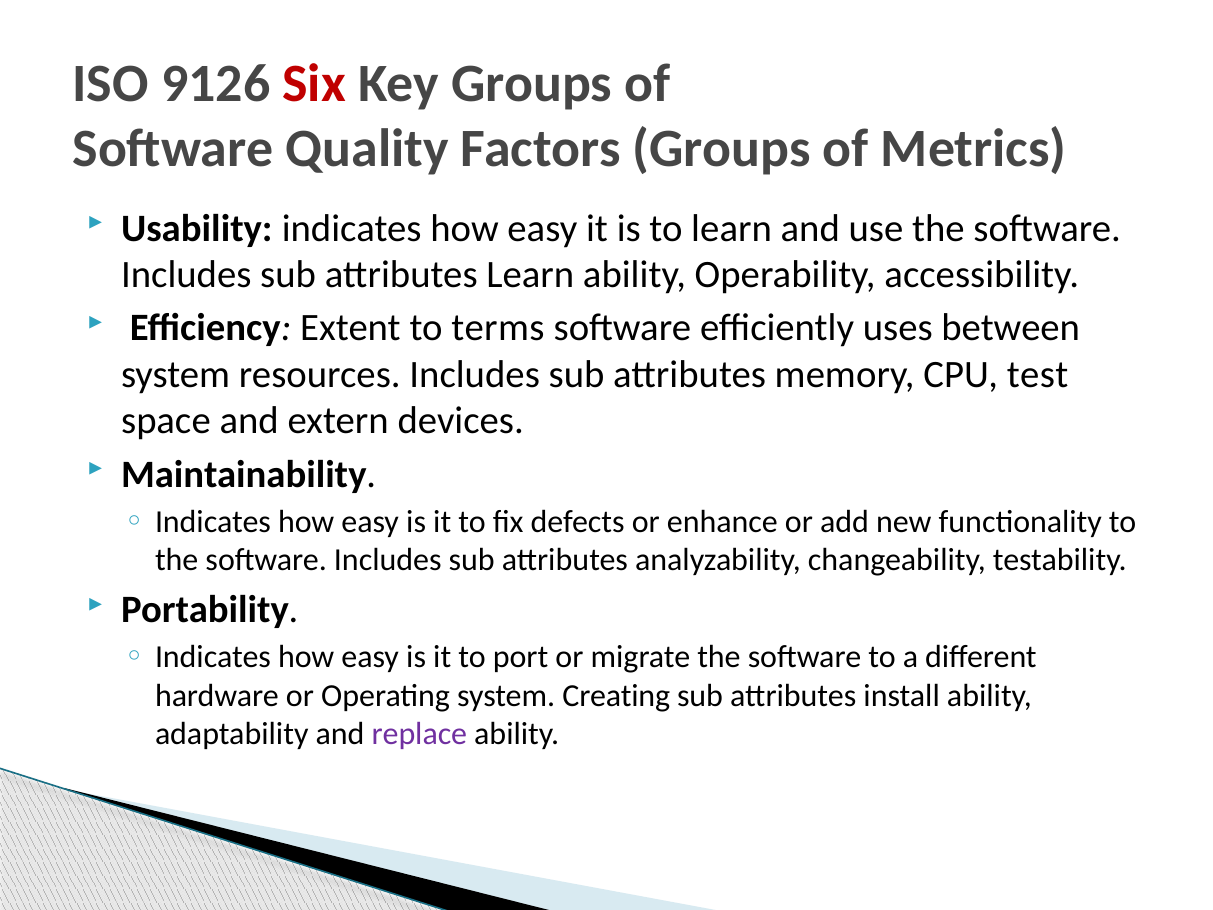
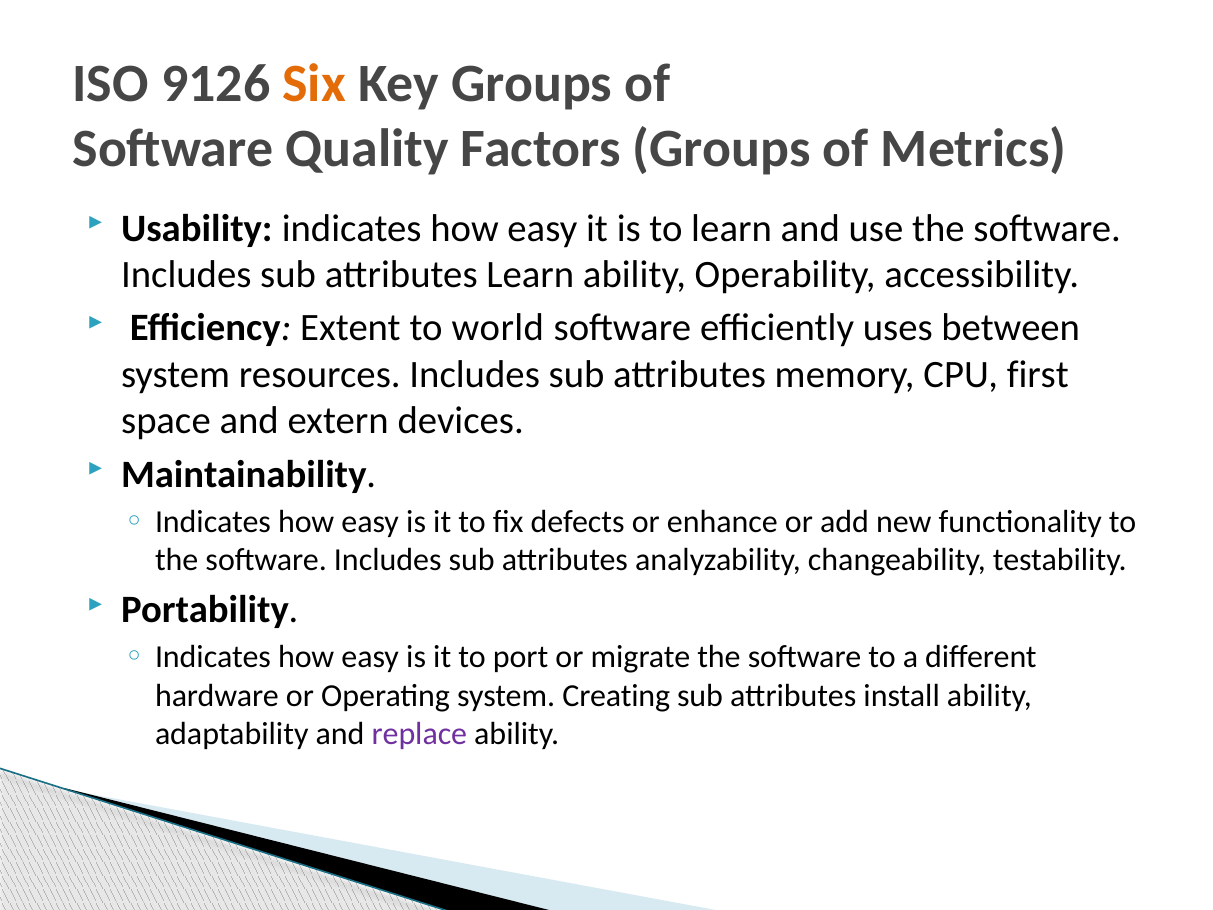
Six colour: red -> orange (314, 84)
terms: terms -> world (498, 328)
test: test -> first (1038, 375)
